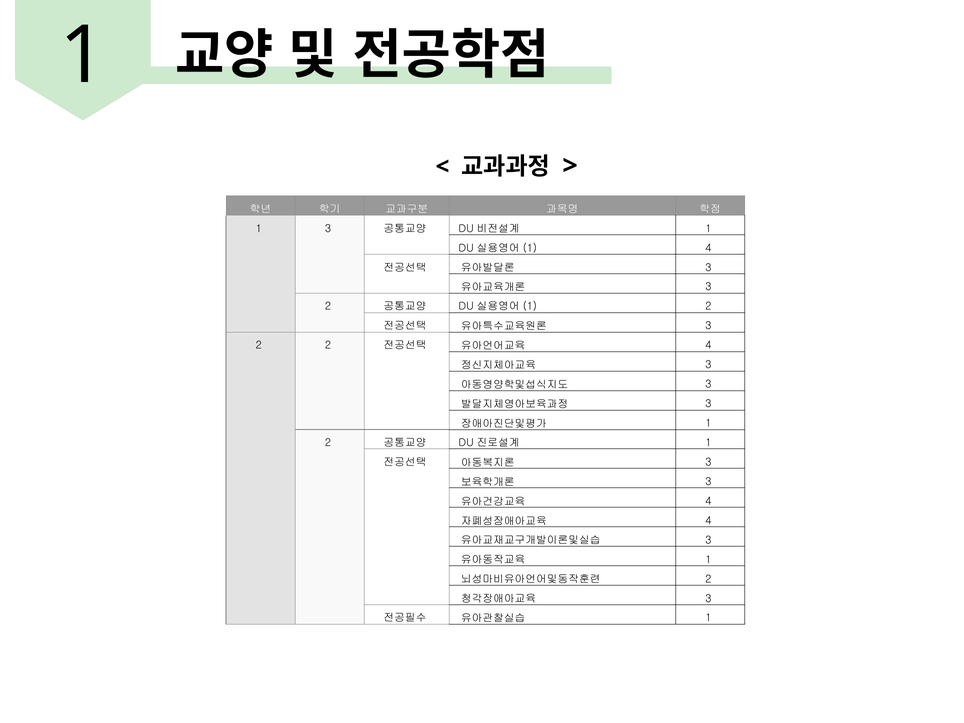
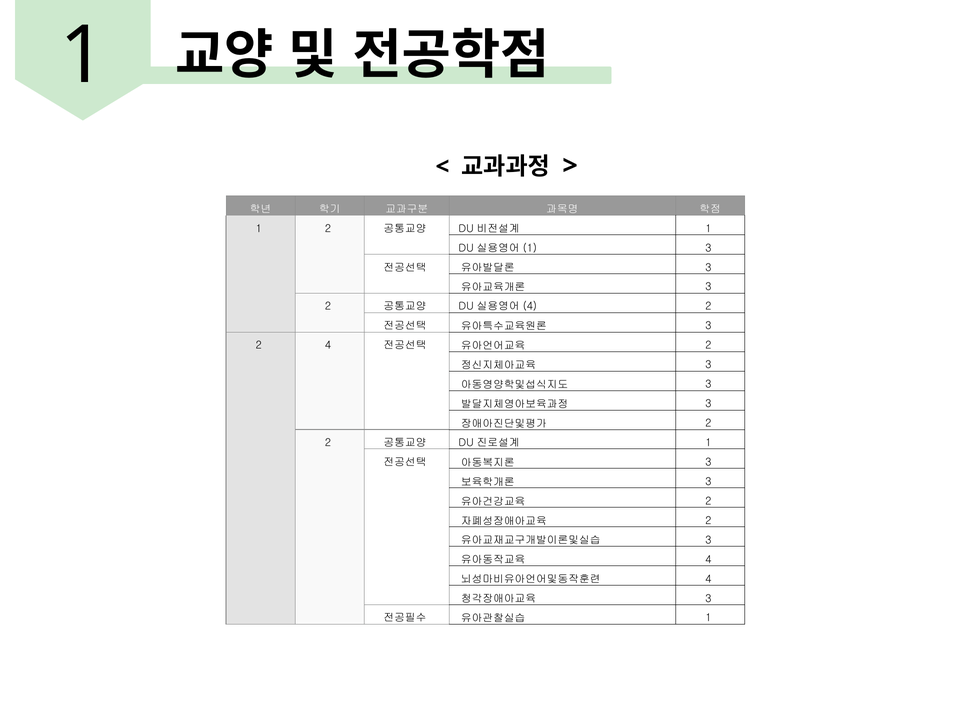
1 3: 3 -> 2 (328, 229)
1 4: 4 -> 3 (708, 248)
1: 1 -> 4 (530, 306)
2 2: 2 -> 4 (328, 345)
4: 4 -> 2 (708, 345)
1: 1 -> 2 (708, 423)
4: 4 -> 2 (708, 501)
4: 4 -> 2 (708, 521)
1: 1 -> 4 (708, 560)
2: 2 -> 4 (708, 579)
